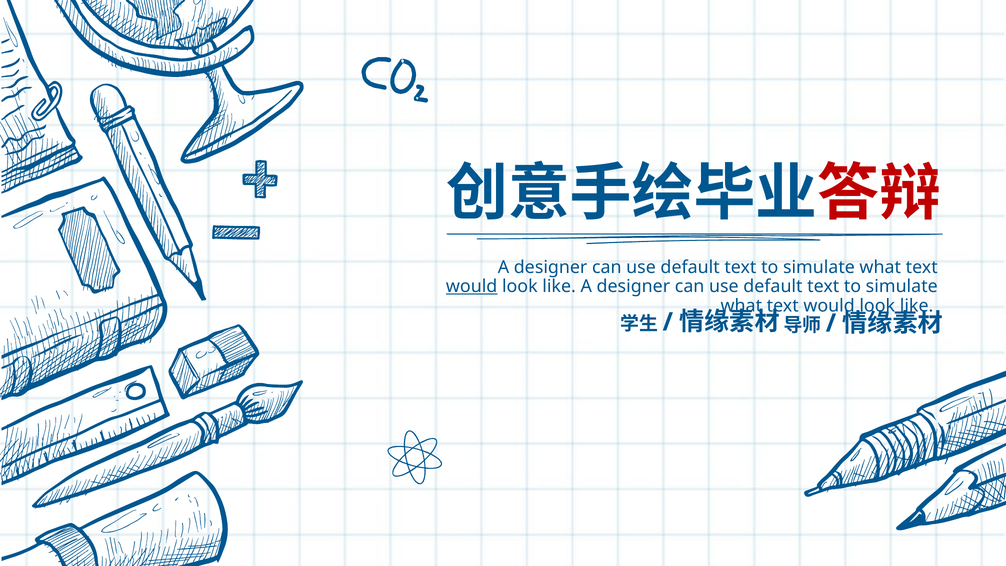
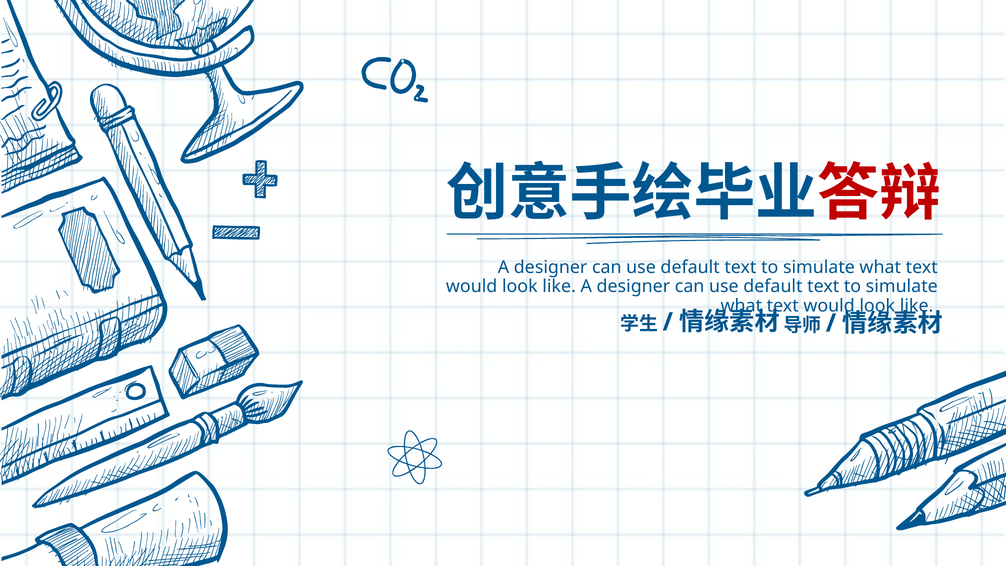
would underline: present -> none (472, 286)
